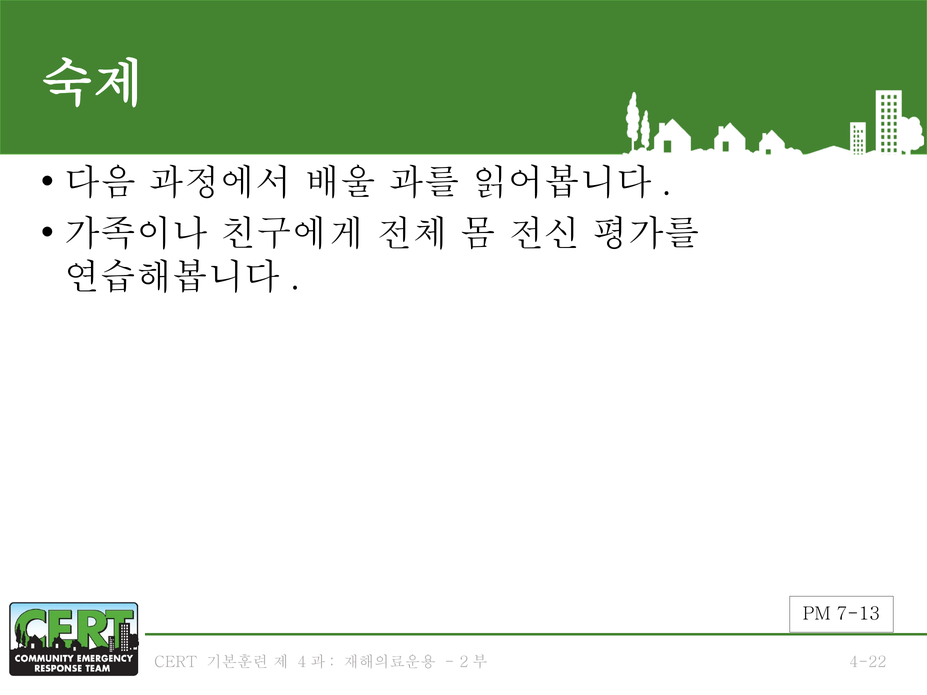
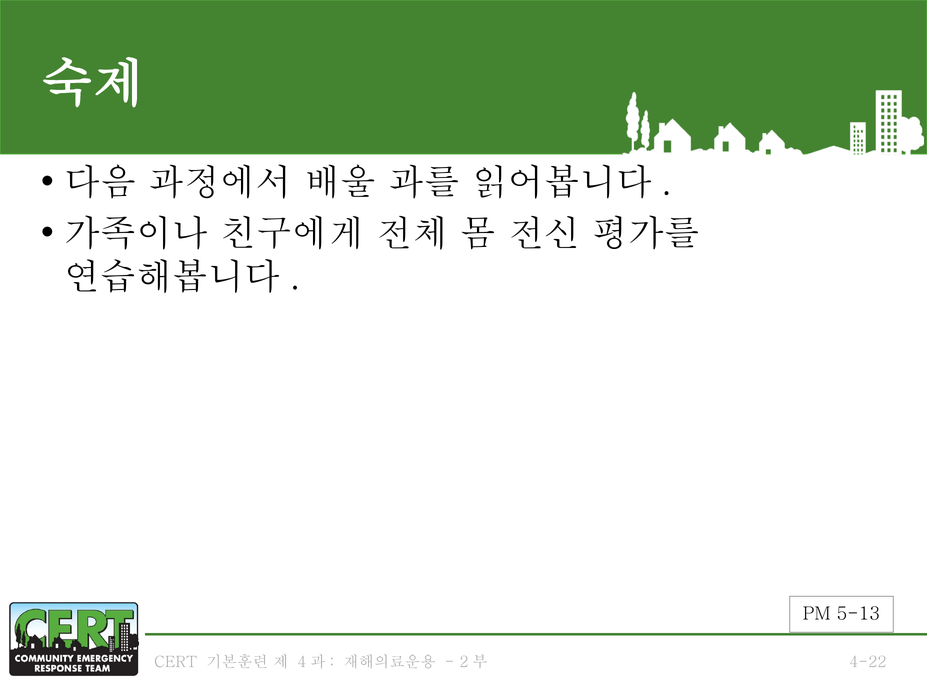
7-13: 7-13 -> 5-13 (858, 614)
